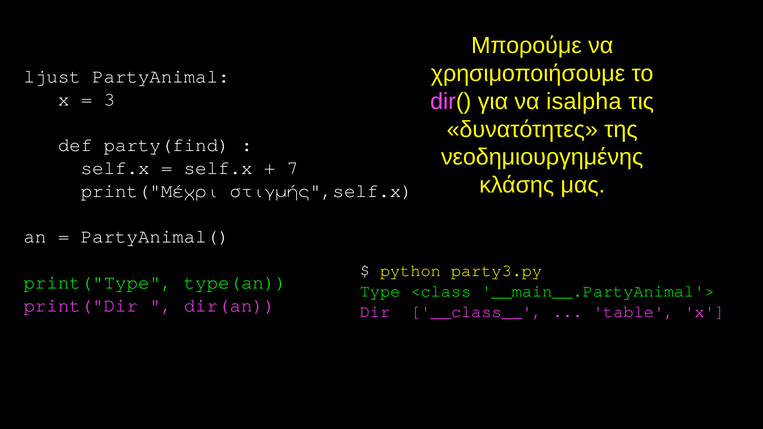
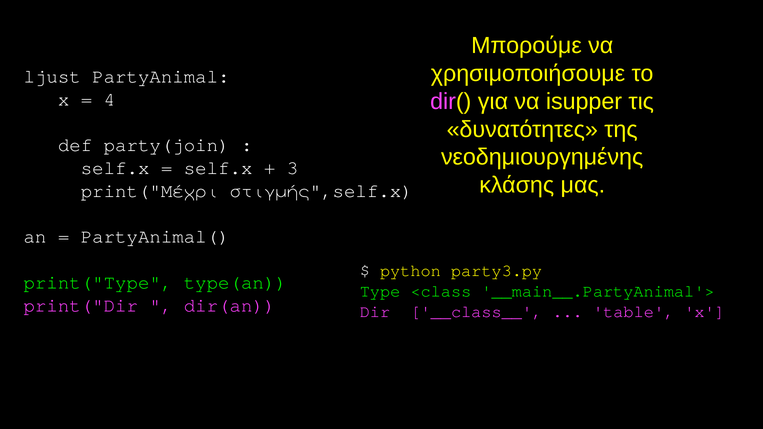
isalpha: isalpha -> isupper (584, 101)
3: 3 -> 4 (109, 99)
party(find: party(find -> party(join (167, 145)
7: 7 -> 3 (293, 168)
